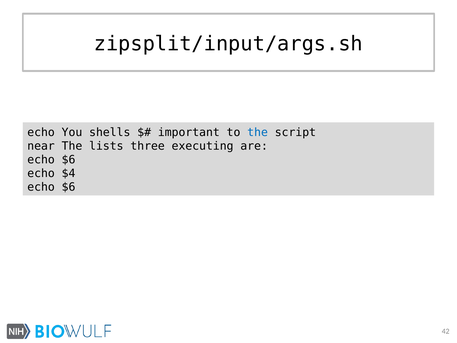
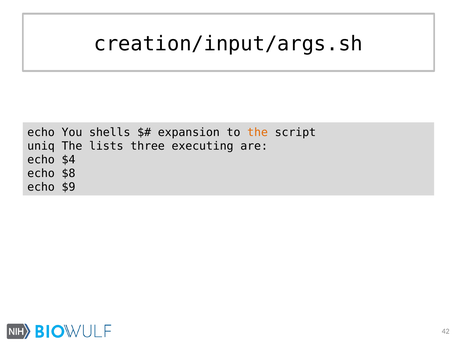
zipsplit/input/args.sh: zipsplit/input/args.sh -> creation/input/args.sh (228, 44)
important: important -> expansion (189, 132)
the colour: blue -> orange (258, 132)
near: near -> uniq (41, 146)
$6: $6 -> $4 (69, 160)
$4: $4 -> $8 (69, 173)
$6: $6 -> $9 (69, 187)
